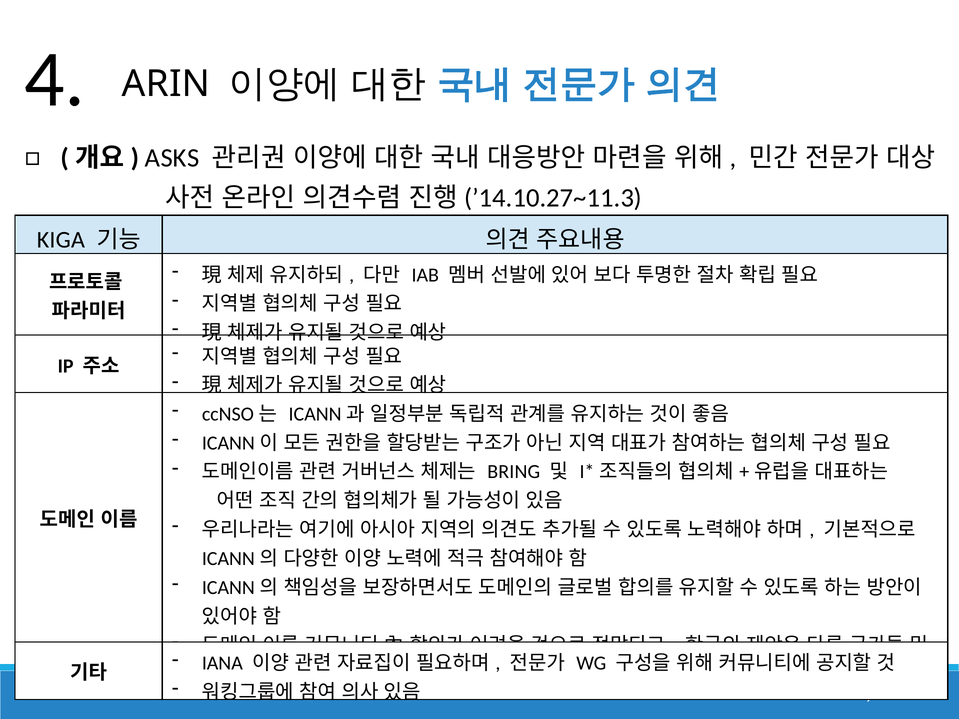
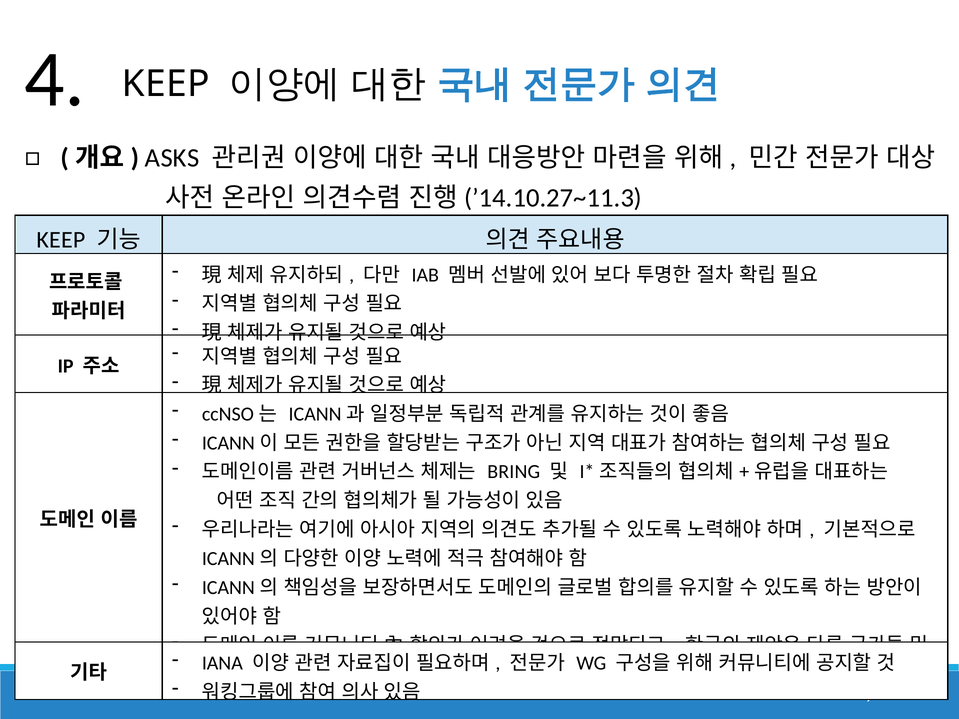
ARIN: ARIN -> KEEP (166, 84)
KIGA: KIGA -> KEEP (61, 240)
